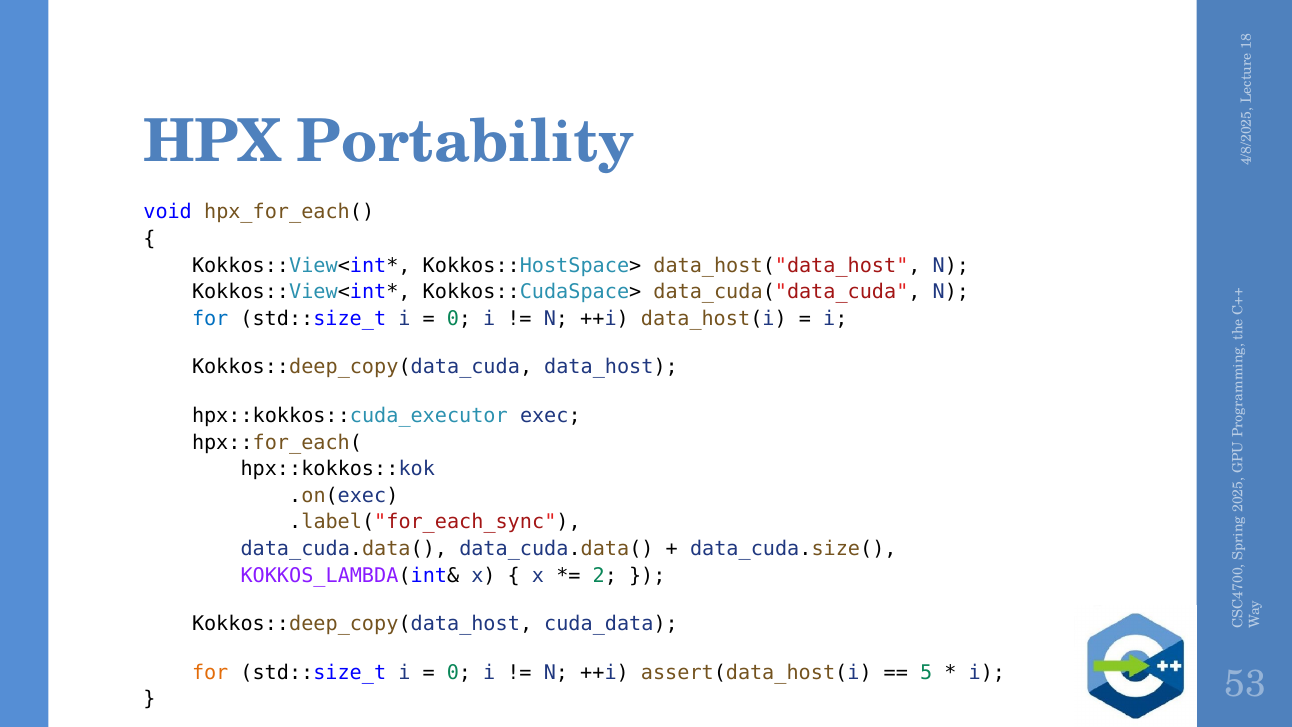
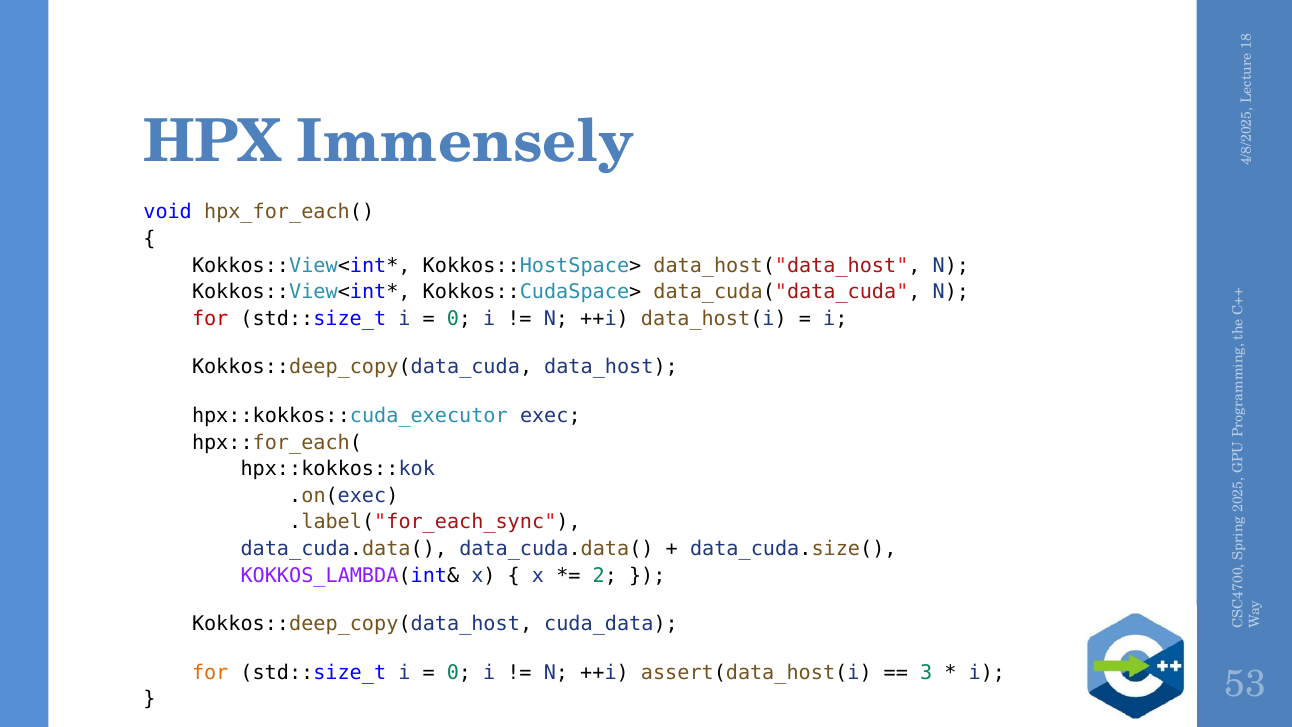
Portability: Portability -> Immensely (466, 142)
for colour: blue -> red (210, 319)
5: 5 -> 3 (926, 672)
